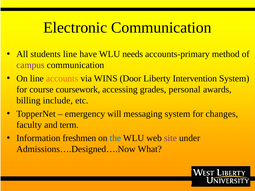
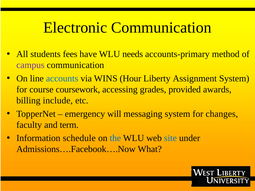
students line: line -> fees (70, 54)
accounts colour: orange -> blue (62, 79)
Door: Door -> Hour (130, 79)
Intervention: Intervention -> Assignment (195, 79)
personal: personal -> provided (185, 90)
freshmen: freshmen -> schedule (79, 138)
site colour: purple -> blue (170, 138)
Admissions….Designed….Now: Admissions….Designed….Now -> Admissions….Facebook….Now (76, 149)
